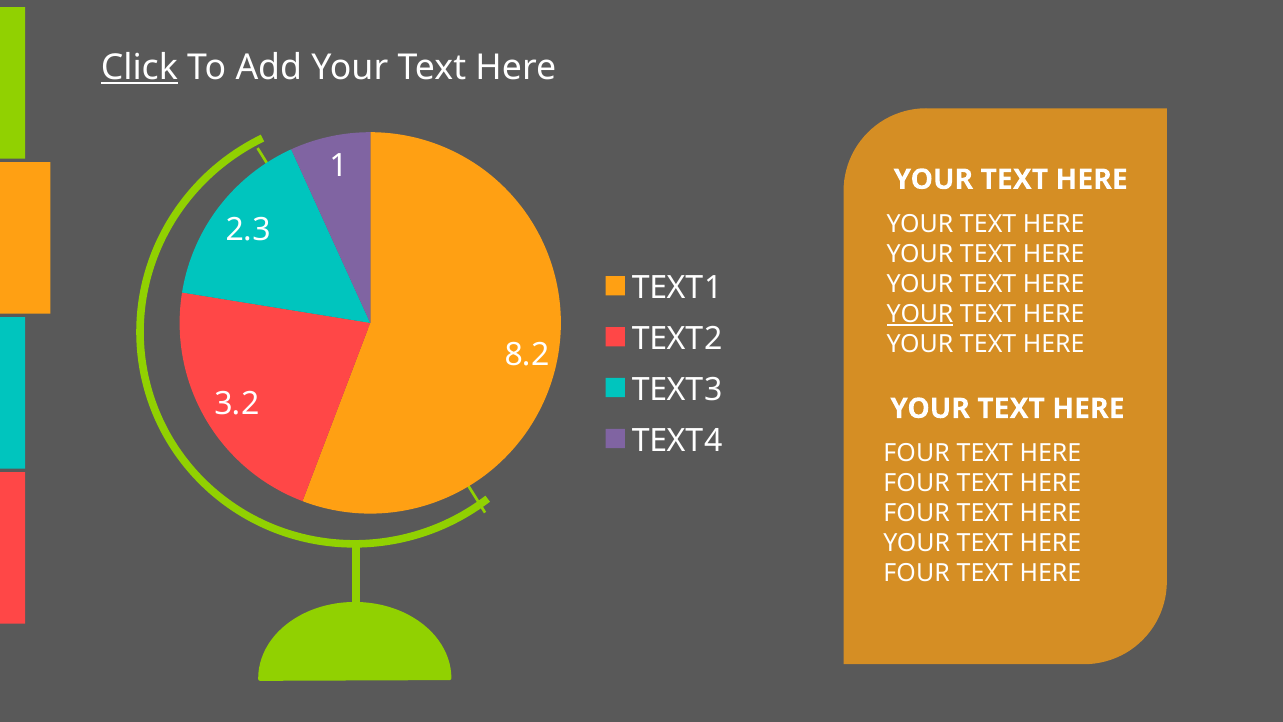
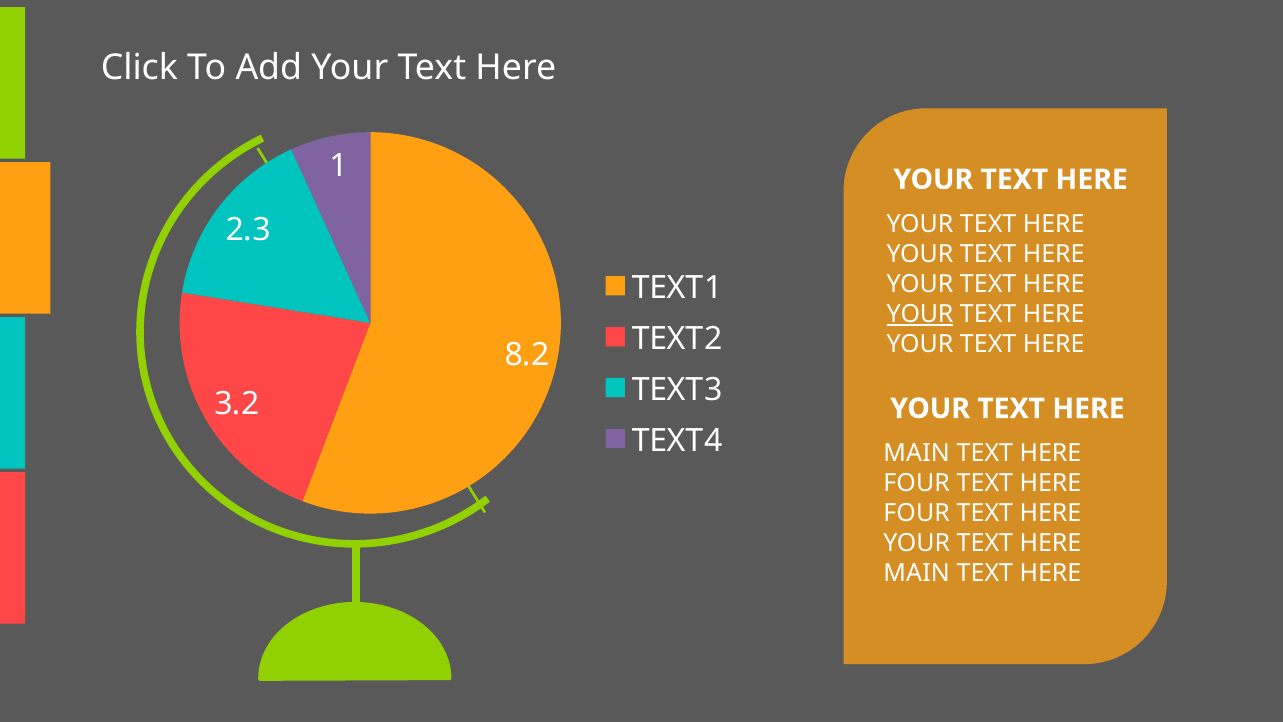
Click underline: present -> none (139, 68)
FOUR: FOUR -> MAIN (917, 453)
FOUR: FOUR -> MAIN (917, 573)
